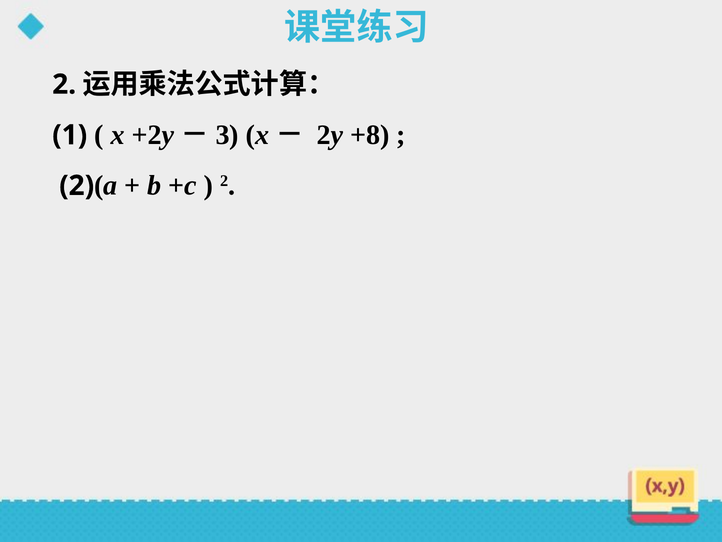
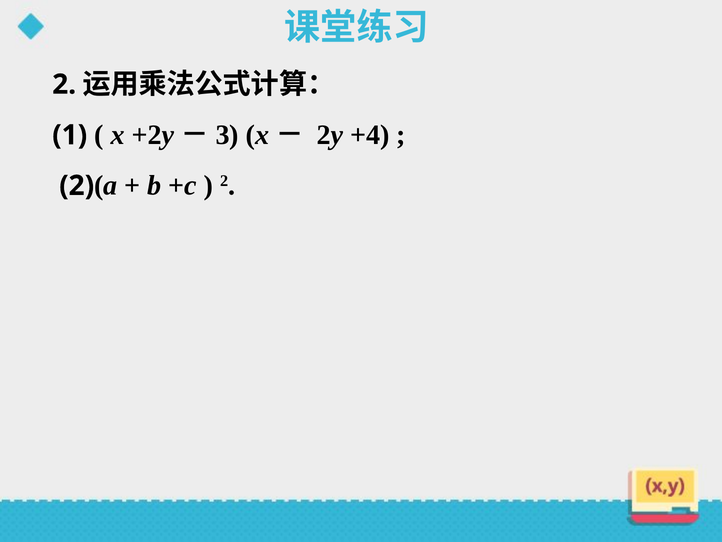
+8: +8 -> +4 (370, 135)
